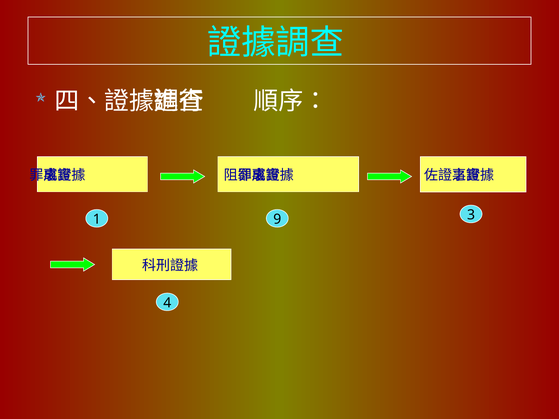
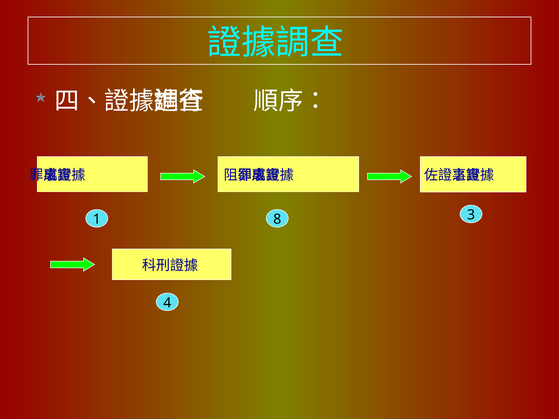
9: 9 -> 8 (277, 219)
